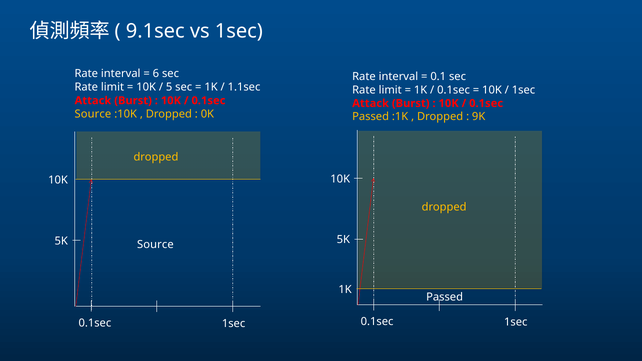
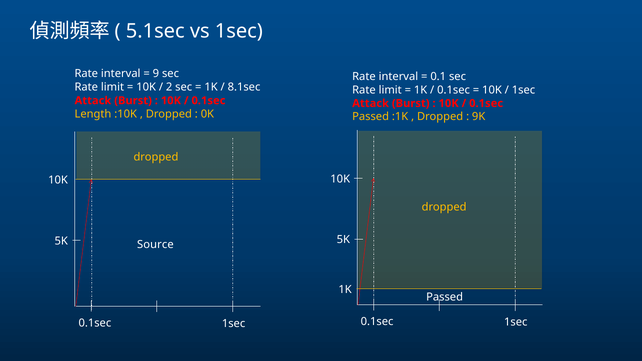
9.1sec: 9.1sec -> 5.1sec (155, 31)
6: 6 -> 9 (156, 74)
5: 5 -> 2 (169, 87)
1.1sec: 1.1sec -> 8.1sec (244, 87)
Source: Source -> Length (93, 114)
